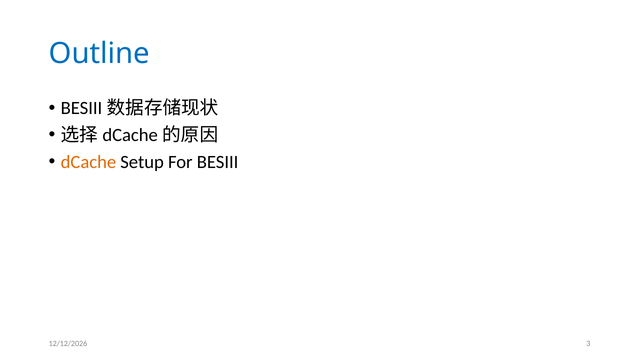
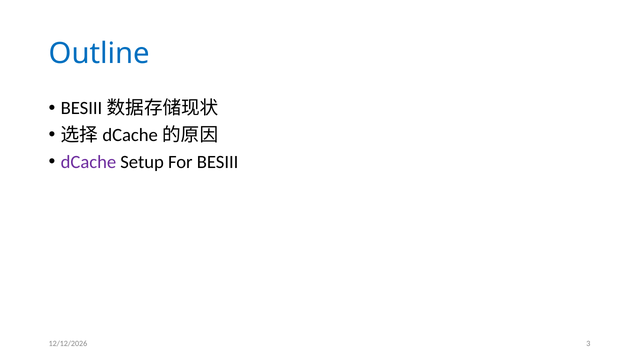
dCache colour: orange -> purple (88, 162)
